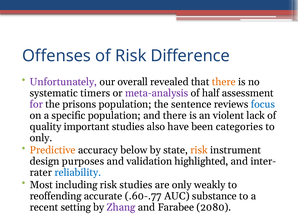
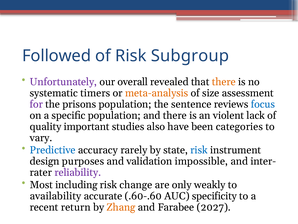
Offenses: Offenses -> Followed (57, 56)
Difference: Difference -> Subgroup (190, 56)
meta-analysis colour: purple -> orange (157, 93)
half: half -> size (211, 93)
only: only -> vary (41, 138)
Predictive colour: orange -> blue (53, 150)
below: below -> rarely (134, 150)
risk colour: orange -> blue (199, 150)
highlighted: highlighted -> impossible (201, 161)
reliability colour: blue -> purple (78, 172)
risk studies: studies -> change (136, 184)
reoffending: reoffending -> availability (56, 196)
.60-.77: .60-.77 -> .60-.60 (143, 196)
substance: substance -> specificity (214, 196)
setting: setting -> return (76, 207)
Zhang colour: purple -> orange (121, 207)
2080: 2080 -> 2027 (214, 207)
